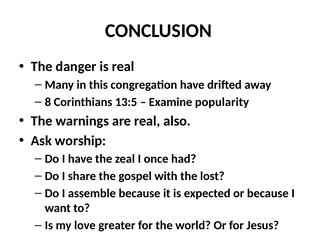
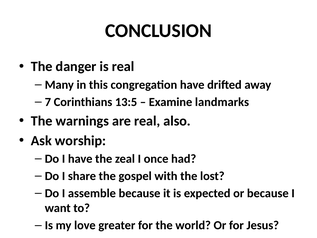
8: 8 -> 7 (48, 102)
popularity: popularity -> landmarks (222, 102)
